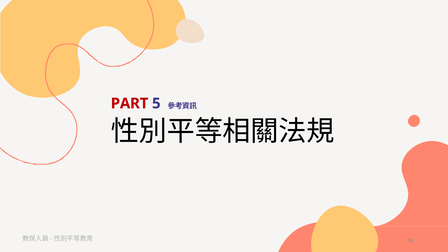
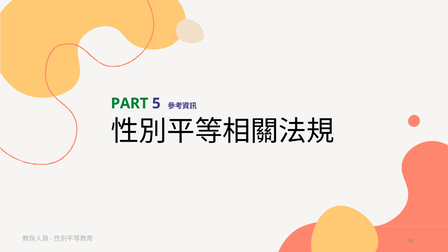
PART colour: red -> green (130, 103)
